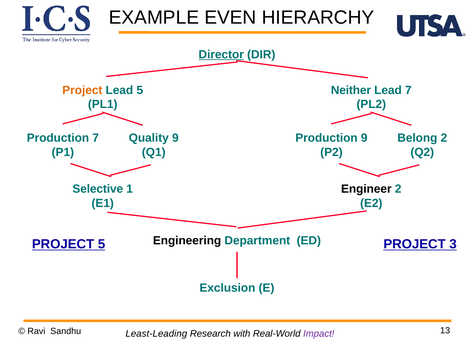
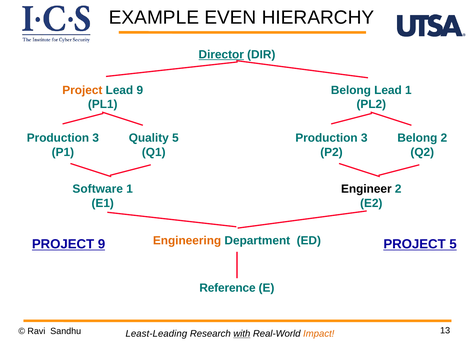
Lead 5: 5 -> 9 (140, 90)
Neither: Neither -> Belong (351, 90)
Lead 7: 7 -> 1 (408, 90)
7: 7 -> 3 (96, 138)
Quality 9: 9 -> 5 (175, 138)
9: 9 -> 3 (364, 138)
Selective: Selective -> Software (98, 189)
Engineering colour: black -> orange (187, 240)
PROJECT 5: 5 -> 9 (102, 244)
PROJECT 3: 3 -> 5 (453, 244)
Exclusion: Exclusion -> Reference (227, 288)
with underline: none -> present (242, 333)
Impact colour: purple -> orange (319, 333)
